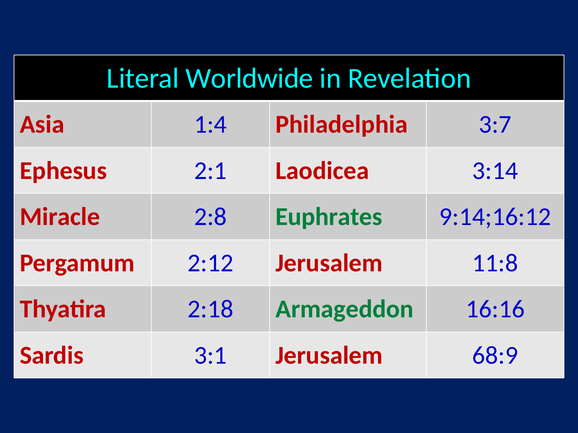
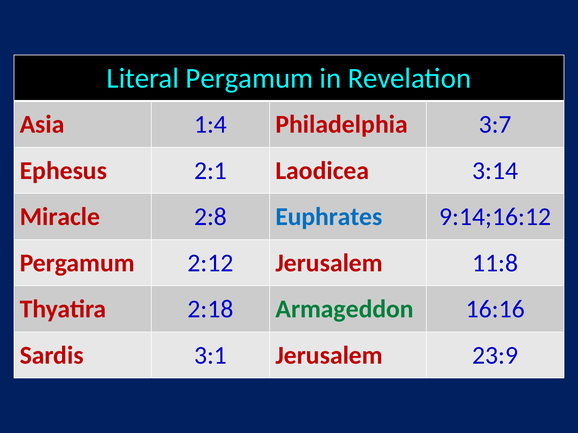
Literal Worldwide: Worldwide -> Pergamum (249, 78)
Euphrates colour: green -> blue (329, 217)
68:9: 68:9 -> 23:9 (495, 356)
